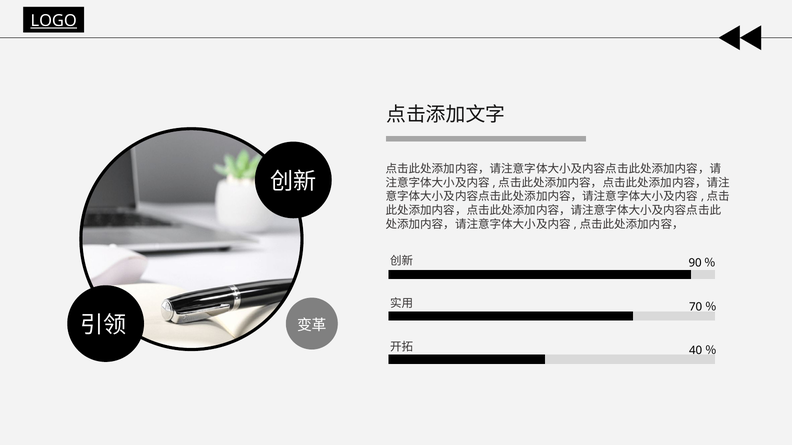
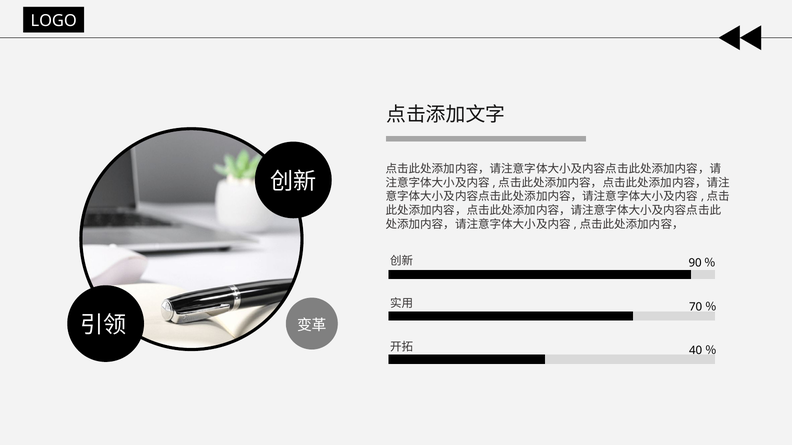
LOGO underline: present -> none (54, 21)
